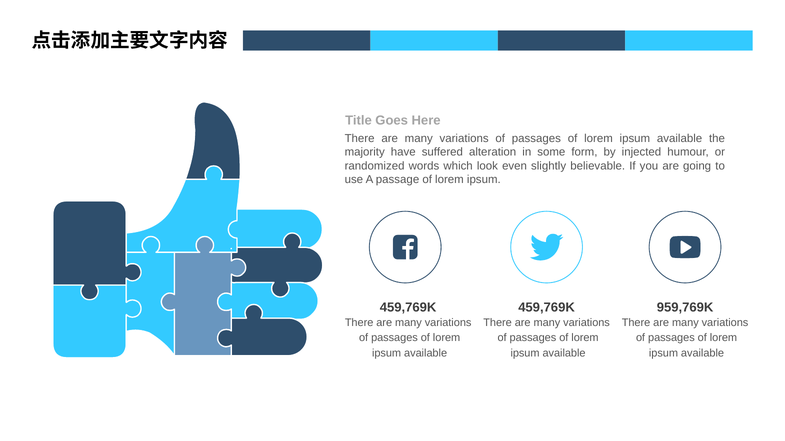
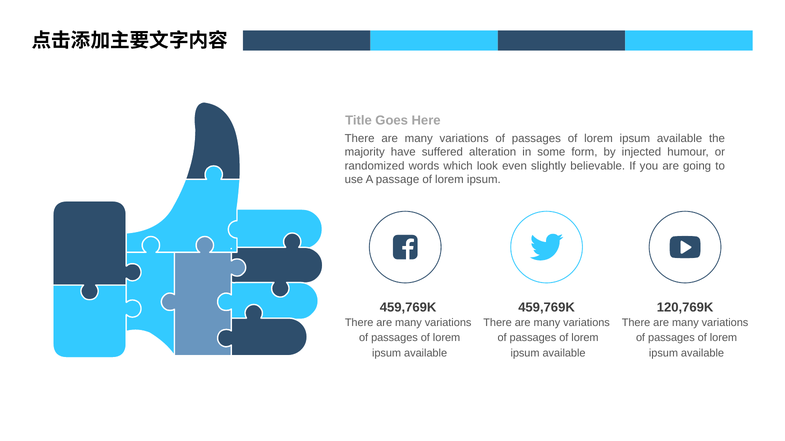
959,769K: 959,769K -> 120,769K (685, 308)
